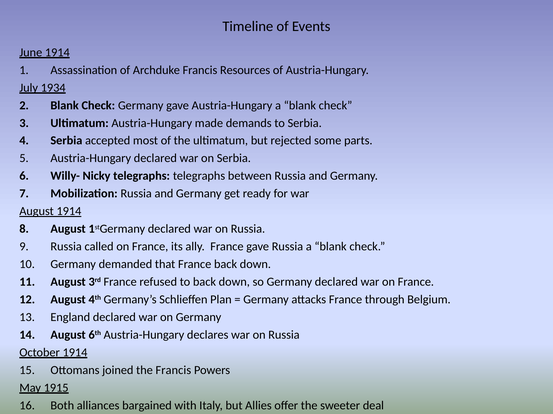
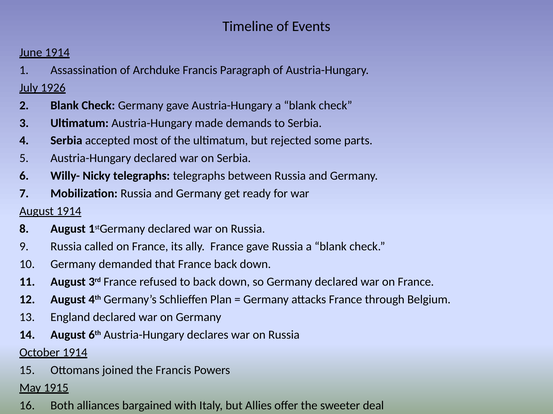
Resources: Resources -> Paragraph (245, 70)
1934: 1934 -> 1926 (53, 88)
